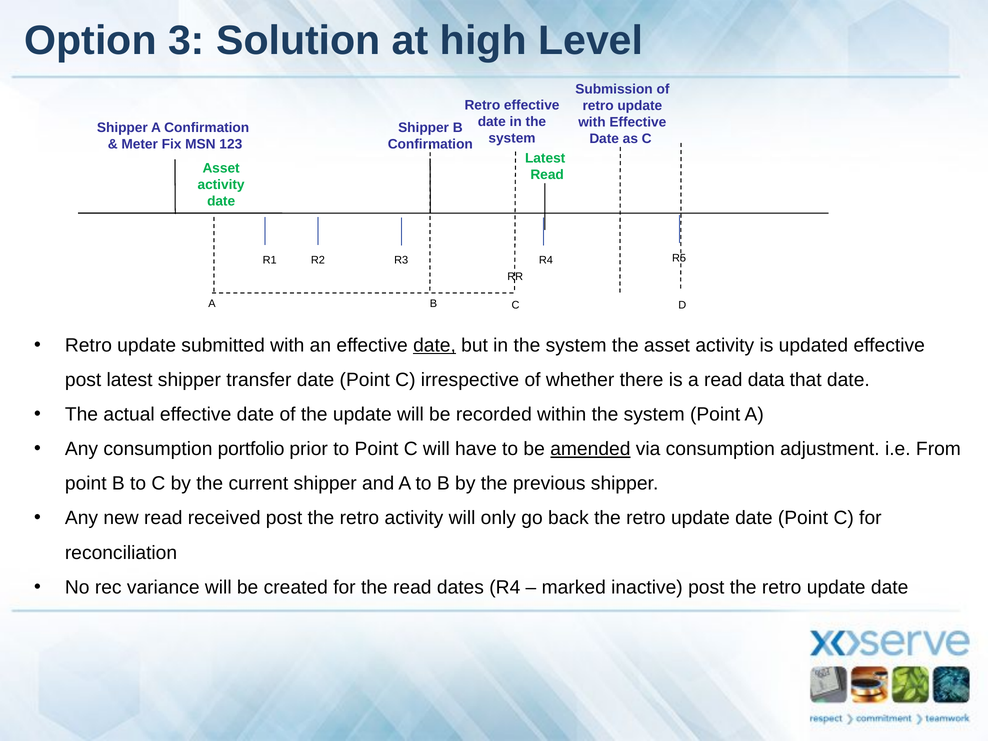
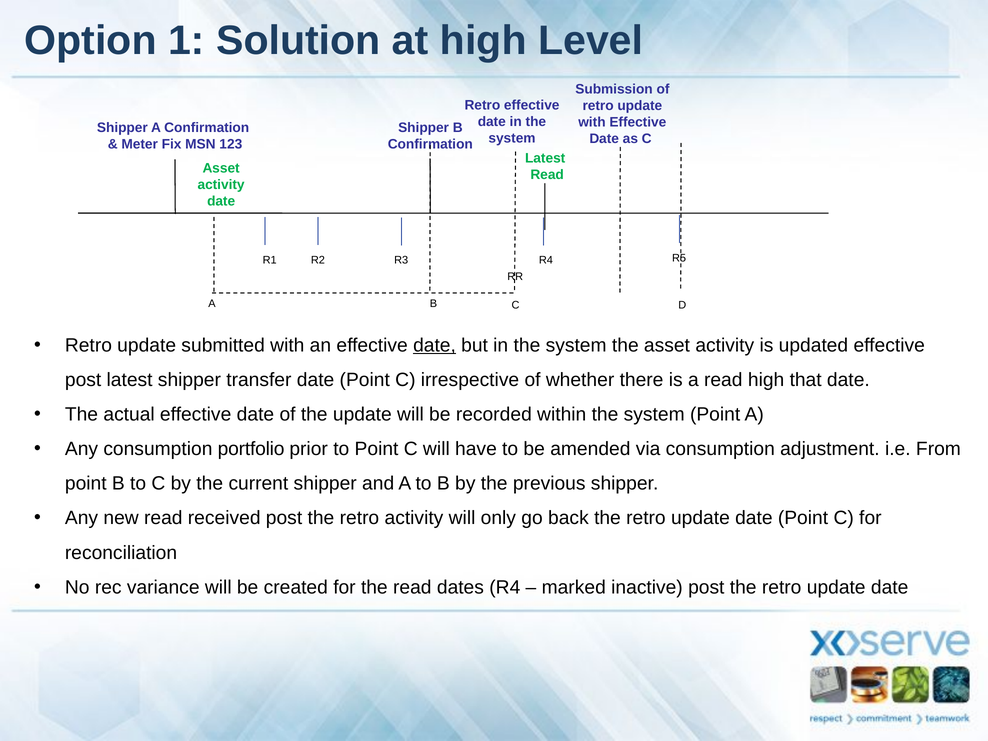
3: 3 -> 1 (186, 41)
read data: data -> high (766, 380)
amended underline: present -> none (590, 449)
